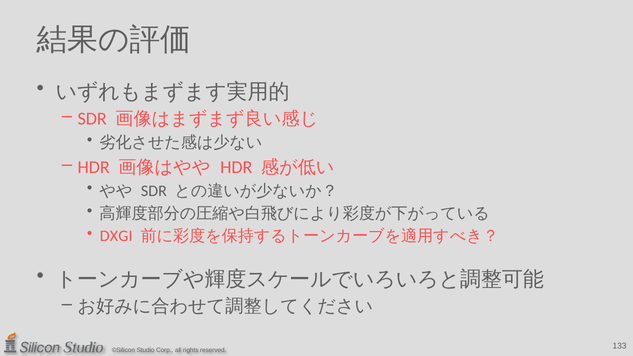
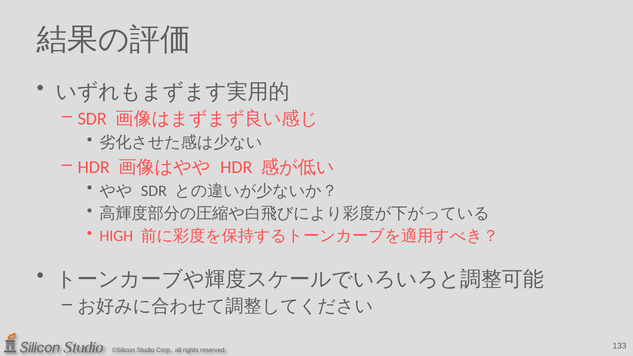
DXGI: DXGI -> HIGH (116, 236)
